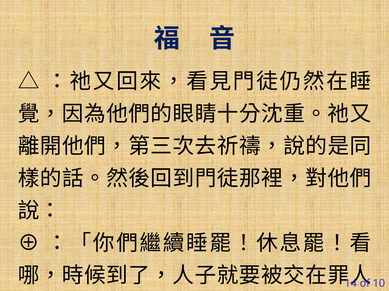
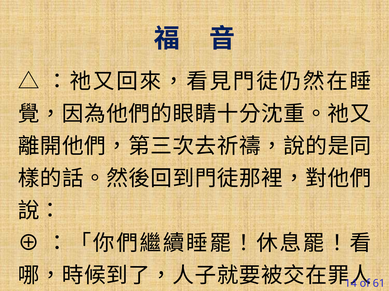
10: 10 -> 61 (379, 284)
